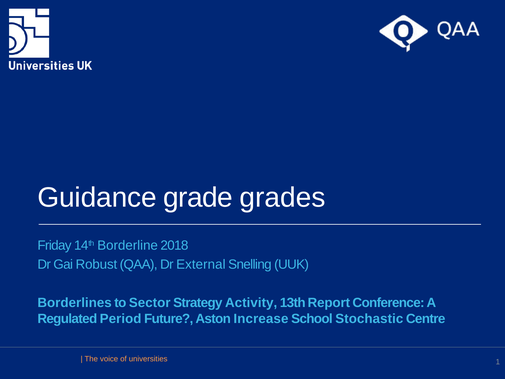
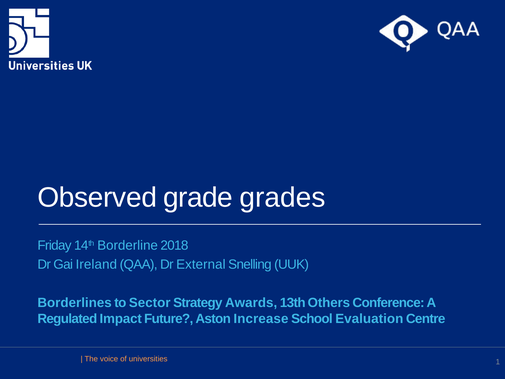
Guidance: Guidance -> Observed (97, 197)
Robust: Robust -> Ireland (96, 264)
Activity: Activity -> Awards (251, 302)
Report: Report -> Others (329, 302)
Period: Period -> Impact (121, 318)
Stochastic: Stochastic -> Evaluation (369, 318)
